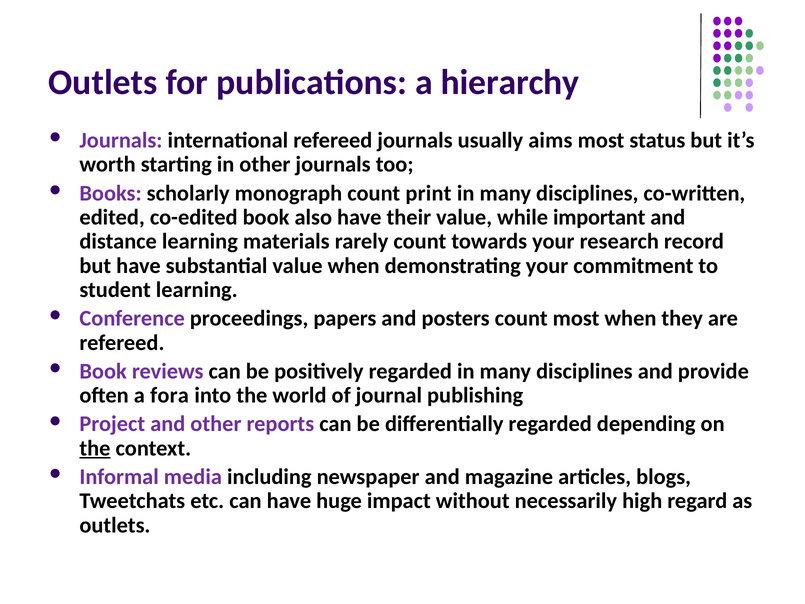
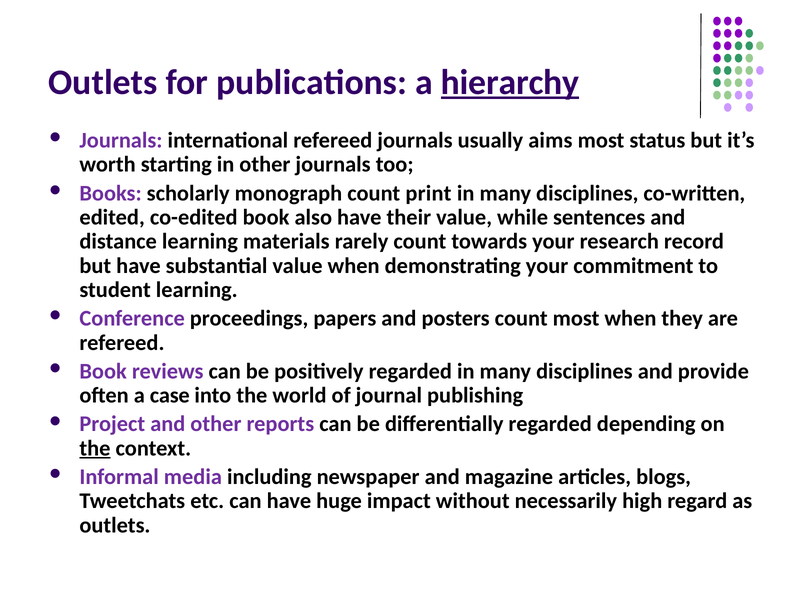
hierarchy underline: none -> present (510, 82)
important: important -> sentences (599, 217)
fora: fora -> case (170, 395)
